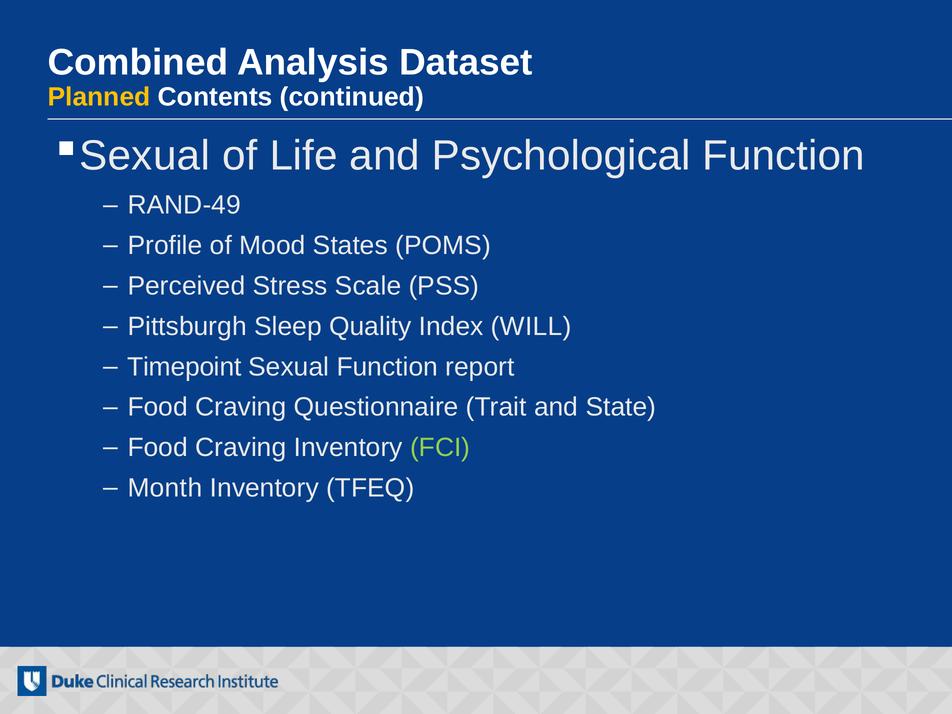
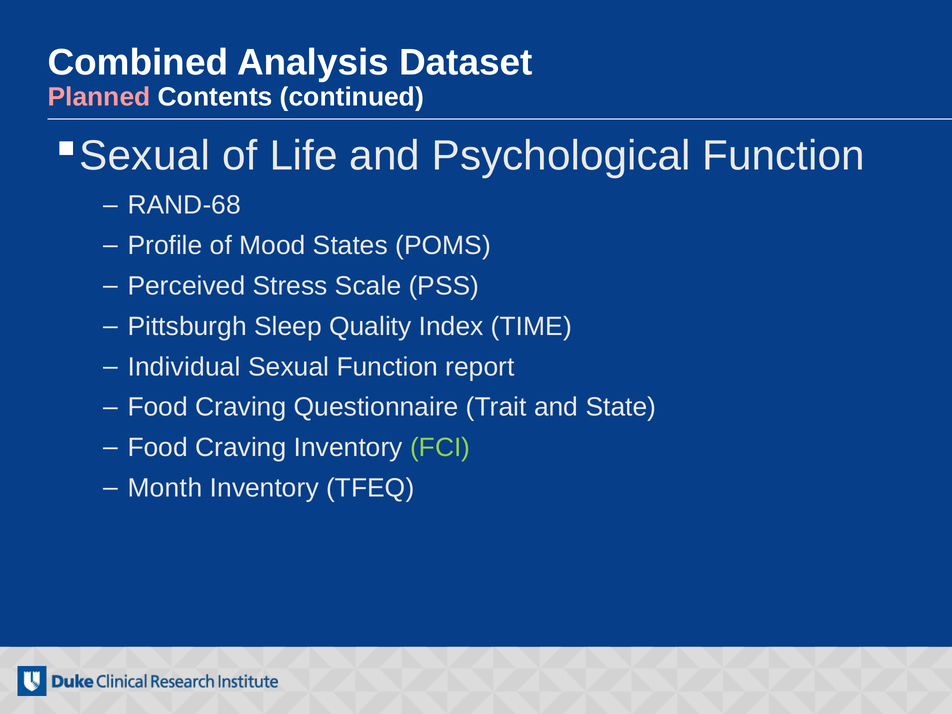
Planned colour: yellow -> pink (99, 97)
RAND-49: RAND-49 -> RAND-68 (184, 205)
WILL: WILL -> TIME (531, 326)
Timepoint: Timepoint -> Individual (184, 367)
